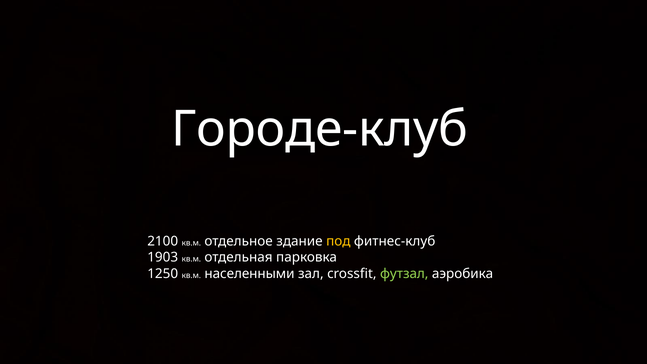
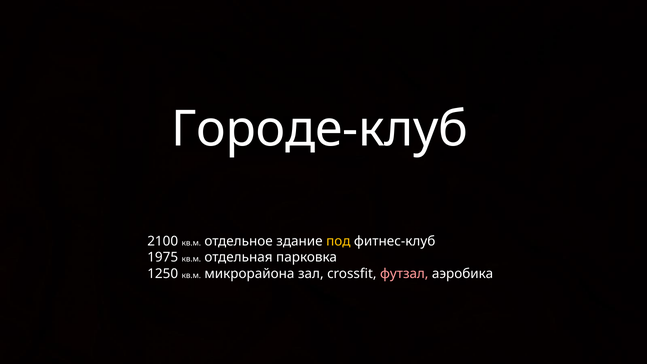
1903: 1903 -> 1975 (163, 257)
населенными: населенными -> микрорайона (249, 274)
футзал colour: light green -> pink (404, 274)
